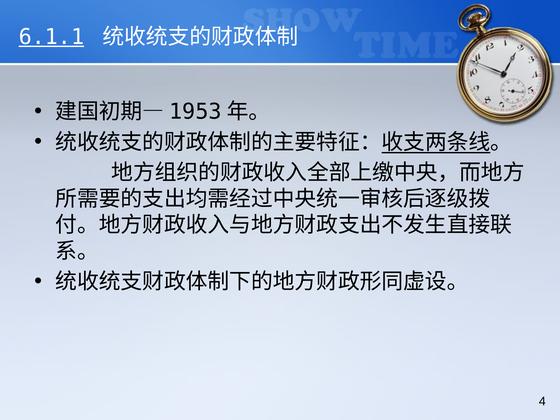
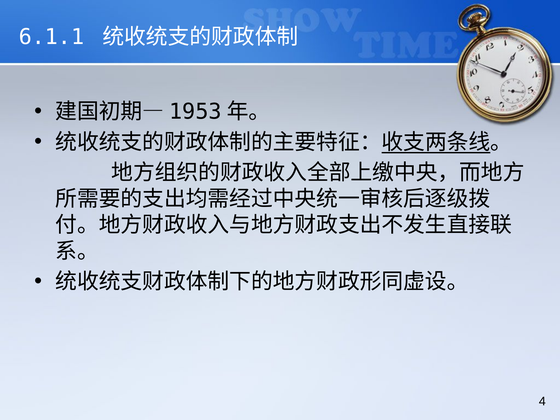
6.1.1 underline: present -> none (51, 37)
